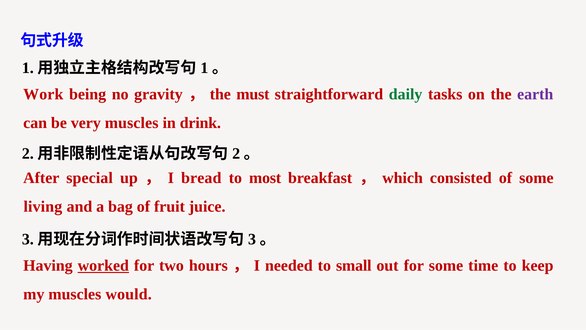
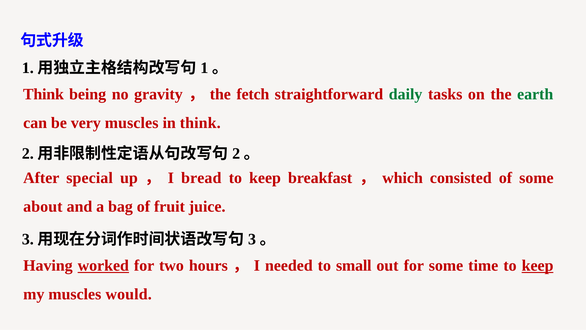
Work: Work -> Think (43, 94)
must: must -> fetch (253, 94)
earth colour: purple -> green (535, 94)
in drink: drink -> think (200, 123)
most: most -> keep (265, 178)
living: living -> about (43, 206)
keep underline: none -> present (538, 265)
